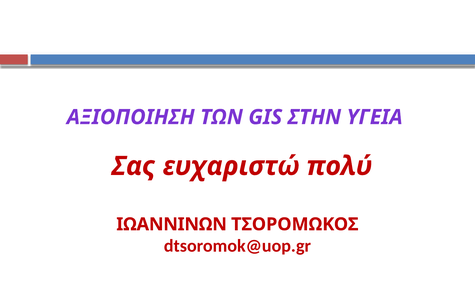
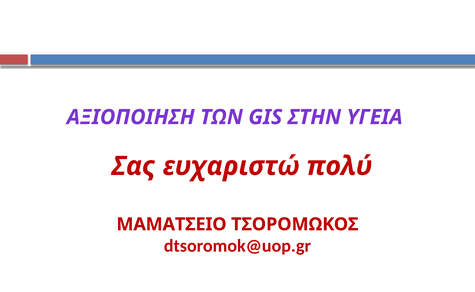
ΙΩΑΝΝΙΝΩΝ: ΙΩΑΝΝΙΝΩΝ -> ΜΑΜΑΤΣΕΙΟ (172, 225)
